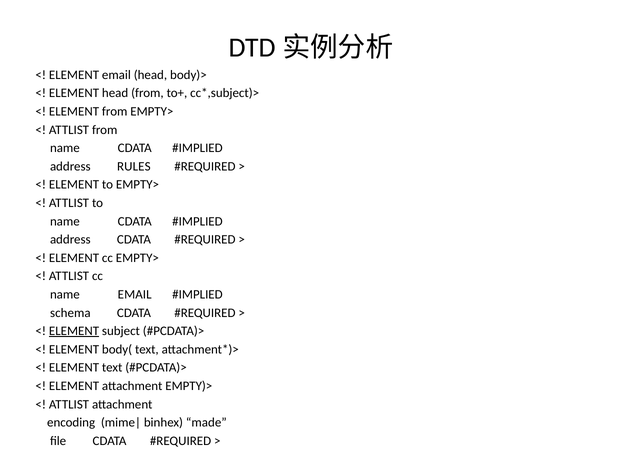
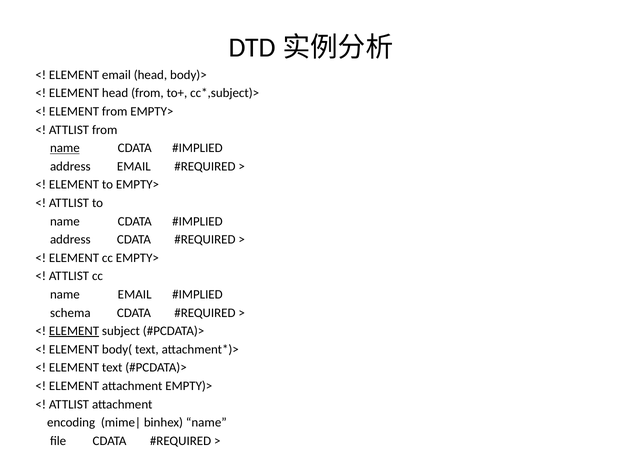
name underline: none -> present (65, 148)
address RULES: RULES -> EMAIL (134, 167)
binhex made: made -> name (206, 423)
